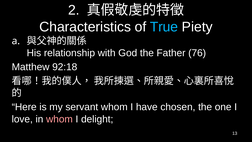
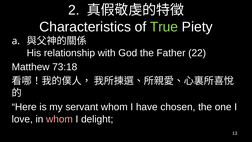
True colour: light blue -> light green (164, 27)
76: 76 -> 22 (197, 53)
92:18: 92:18 -> 73:18 (65, 67)
